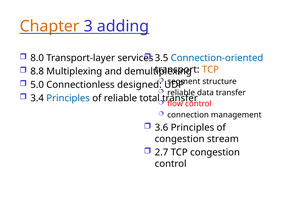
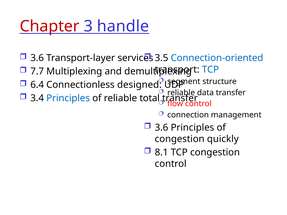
Chapter colour: orange -> red (50, 26)
adding: adding -> handle (123, 26)
8.0: 8.0 -> 3.6 (37, 58)
TCP colour: orange -> blue (210, 70)
8.8: 8.8 -> 7.7 (37, 71)
5.0: 5.0 -> 6.4 (37, 85)
stream: stream -> quickly (223, 139)
2.7: 2.7 -> 8.1 (161, 152)
